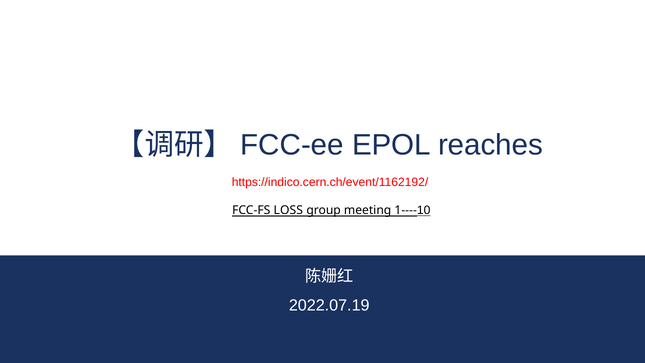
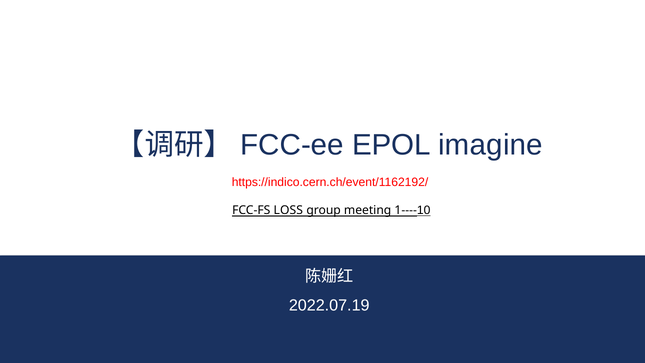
reaches: reaches -> imagine (490, 145)
